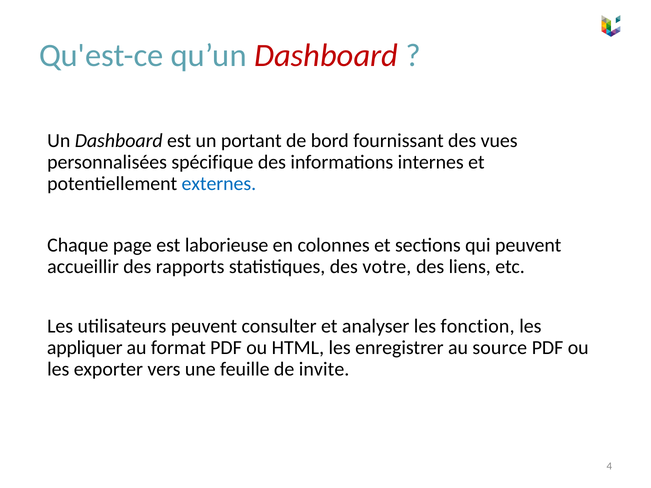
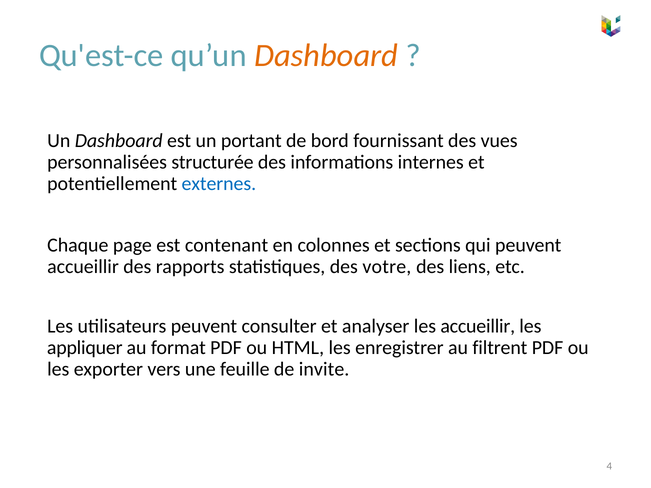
Dashboard colour: red -> orange (326, 55)
spécifique: spécifique -> structurée (213, 162)
laborieuse: laborieuse -> contenant (227, 245)
les fonction: fonction -> accueillir (478, 327)
source: source -> filtrent (500, 348)
